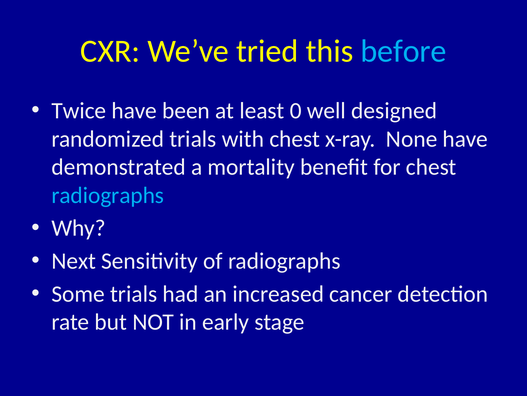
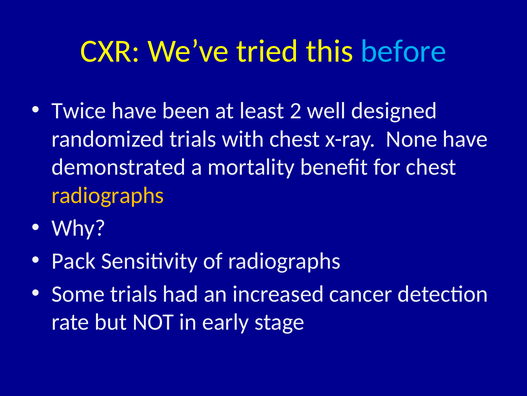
0: 0 -> 2 (296, 111)
radiographs colour: light blue -> yellow (108, 195)
Next: Next -> Pack (74, 261)
